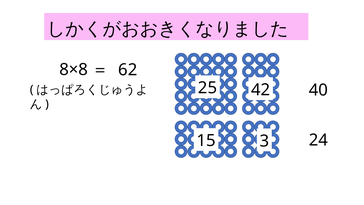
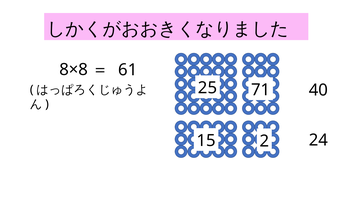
62: 62 -> 61 (128, 70)
42: 42 -> 71 (261, 90)
3: 3 -> 2 (264, 141)
